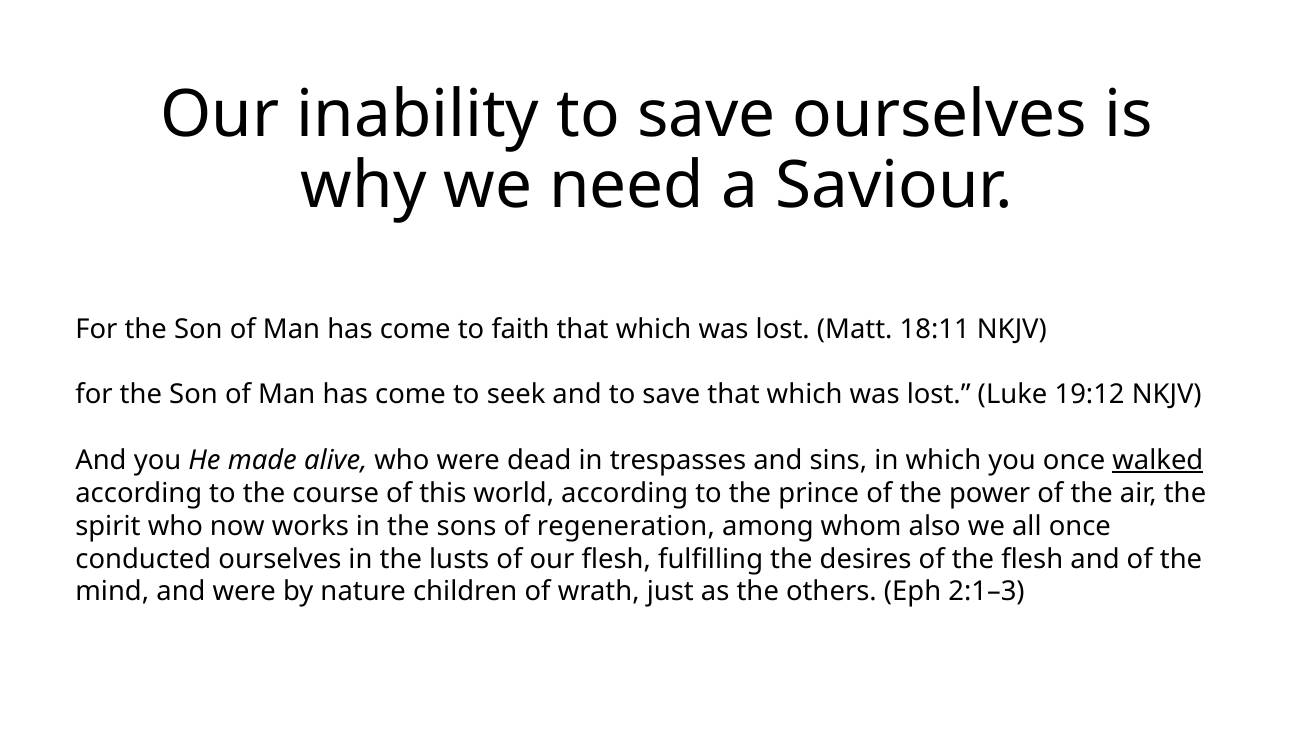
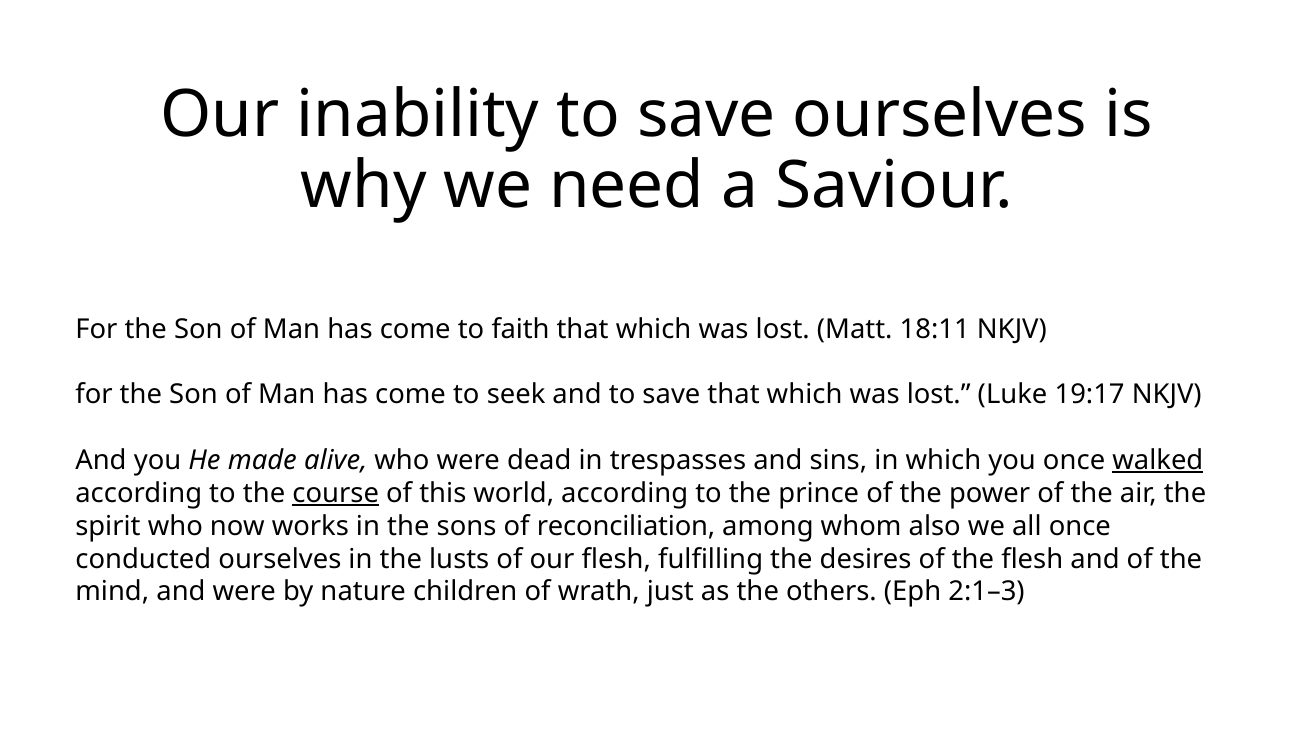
19:12: 19:12 -> 19:17 (1090, 395)
course underline: none -> present (336, 493)
regeneration: regeneration -> reconciliation (626, 526)
